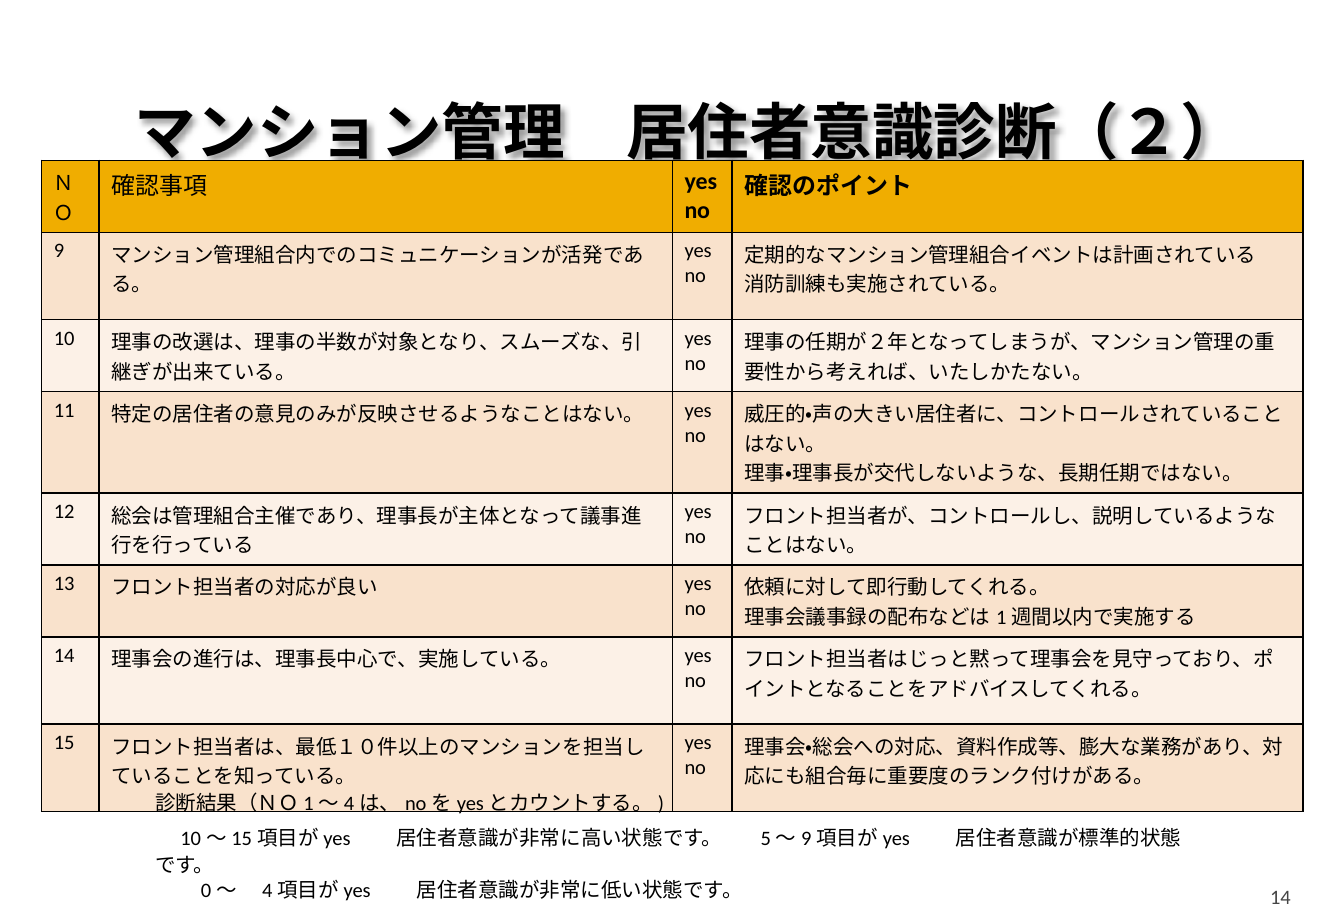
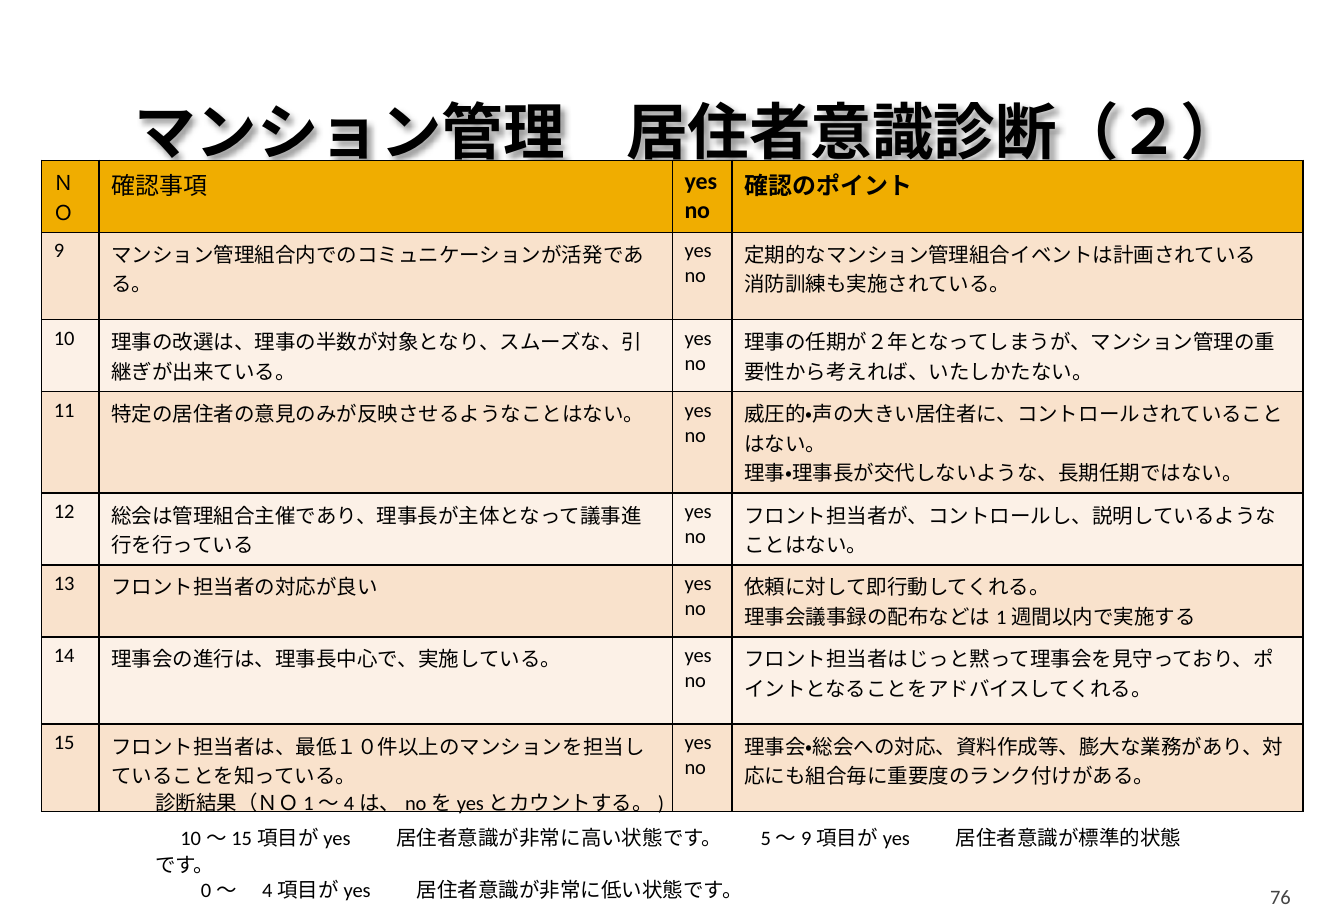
14: 14 -> 76 (1280, 897)
